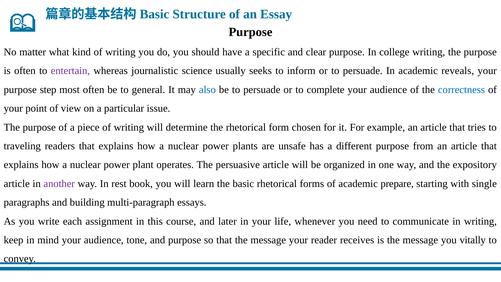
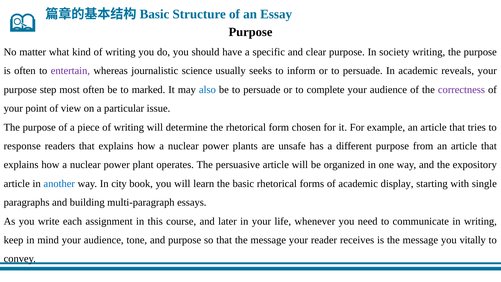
college: college -> society (394, 52)
general: general -> marked (149, 90)
correctness colour: blue -> purple (461, 90)
traveling: traveling -> response (22, 146)
another colour: purple -> blue (59, 184)
rest: rest -> city (119, 184)
prepare: prepare -> display (397, 184)
